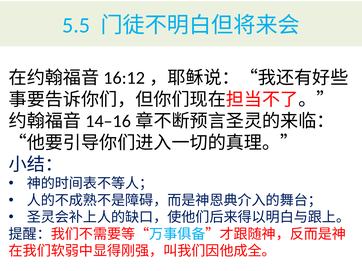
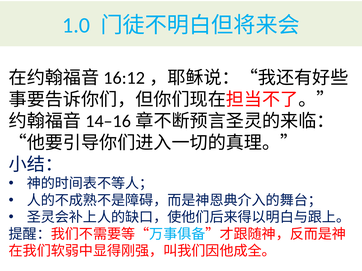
5.5: 5.5 -> 1.0 (76, 25)
